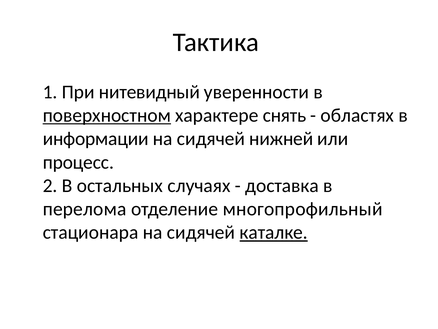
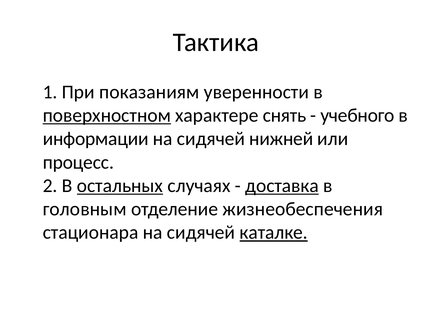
нитевидный: нитевидный -> показаниям (149, 92)
областях: областях -> учебного (357, 115)
остальных underline: none -> present (120, 185)
доставка underline: none -> present (282, 185)
перелома: перелома -> головным (85, 209)
многопрофильный: многопрофильный -> жизнеобеспечения (303, 209)
